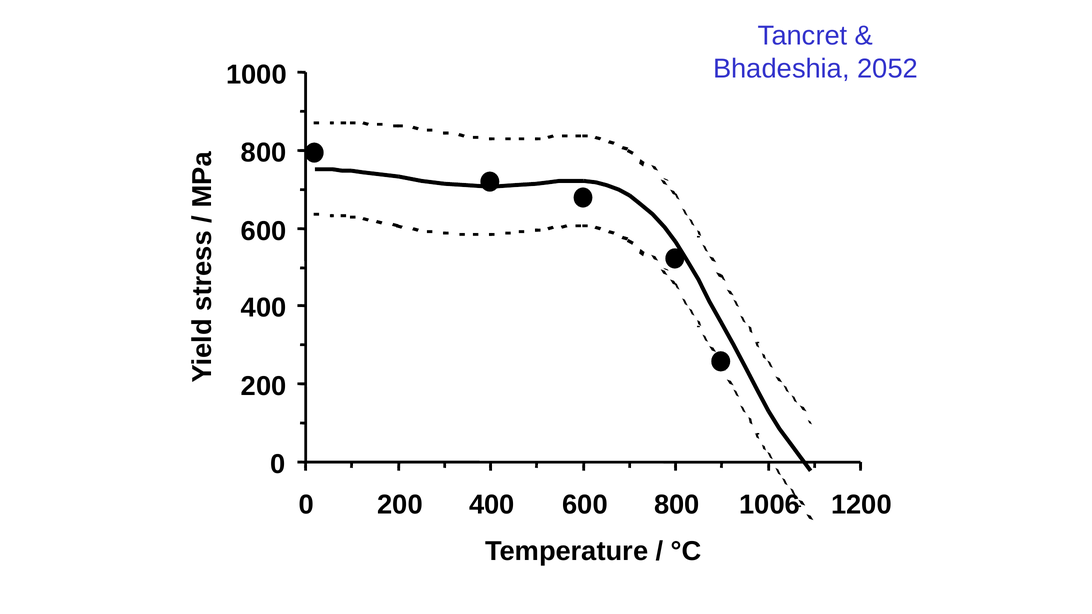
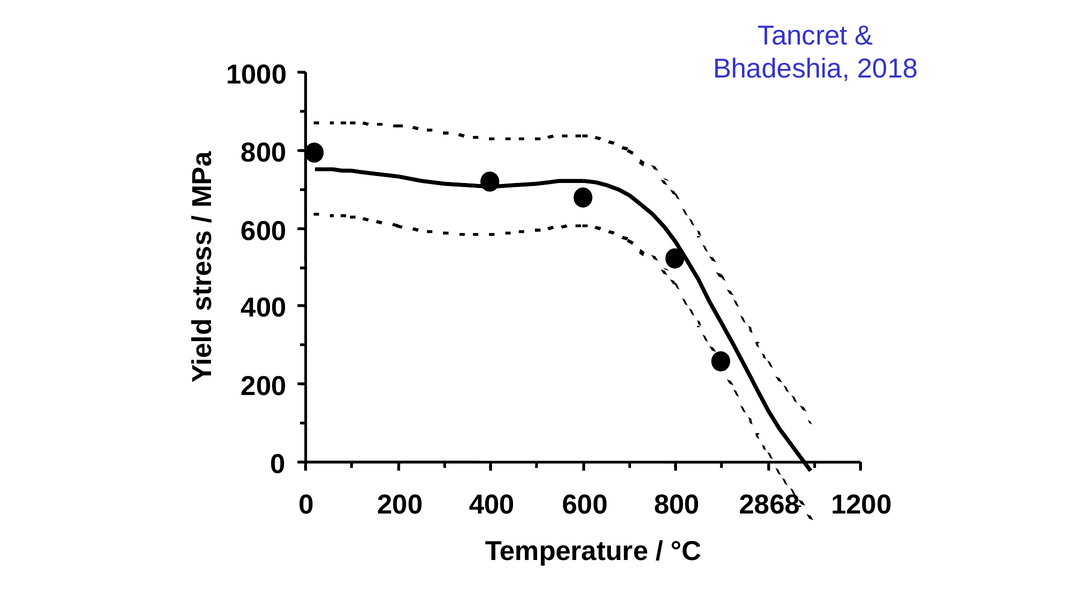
2052: 2052 -> 2018 (888, 69)
1006: 1006 -> 2868 (770, 505)
